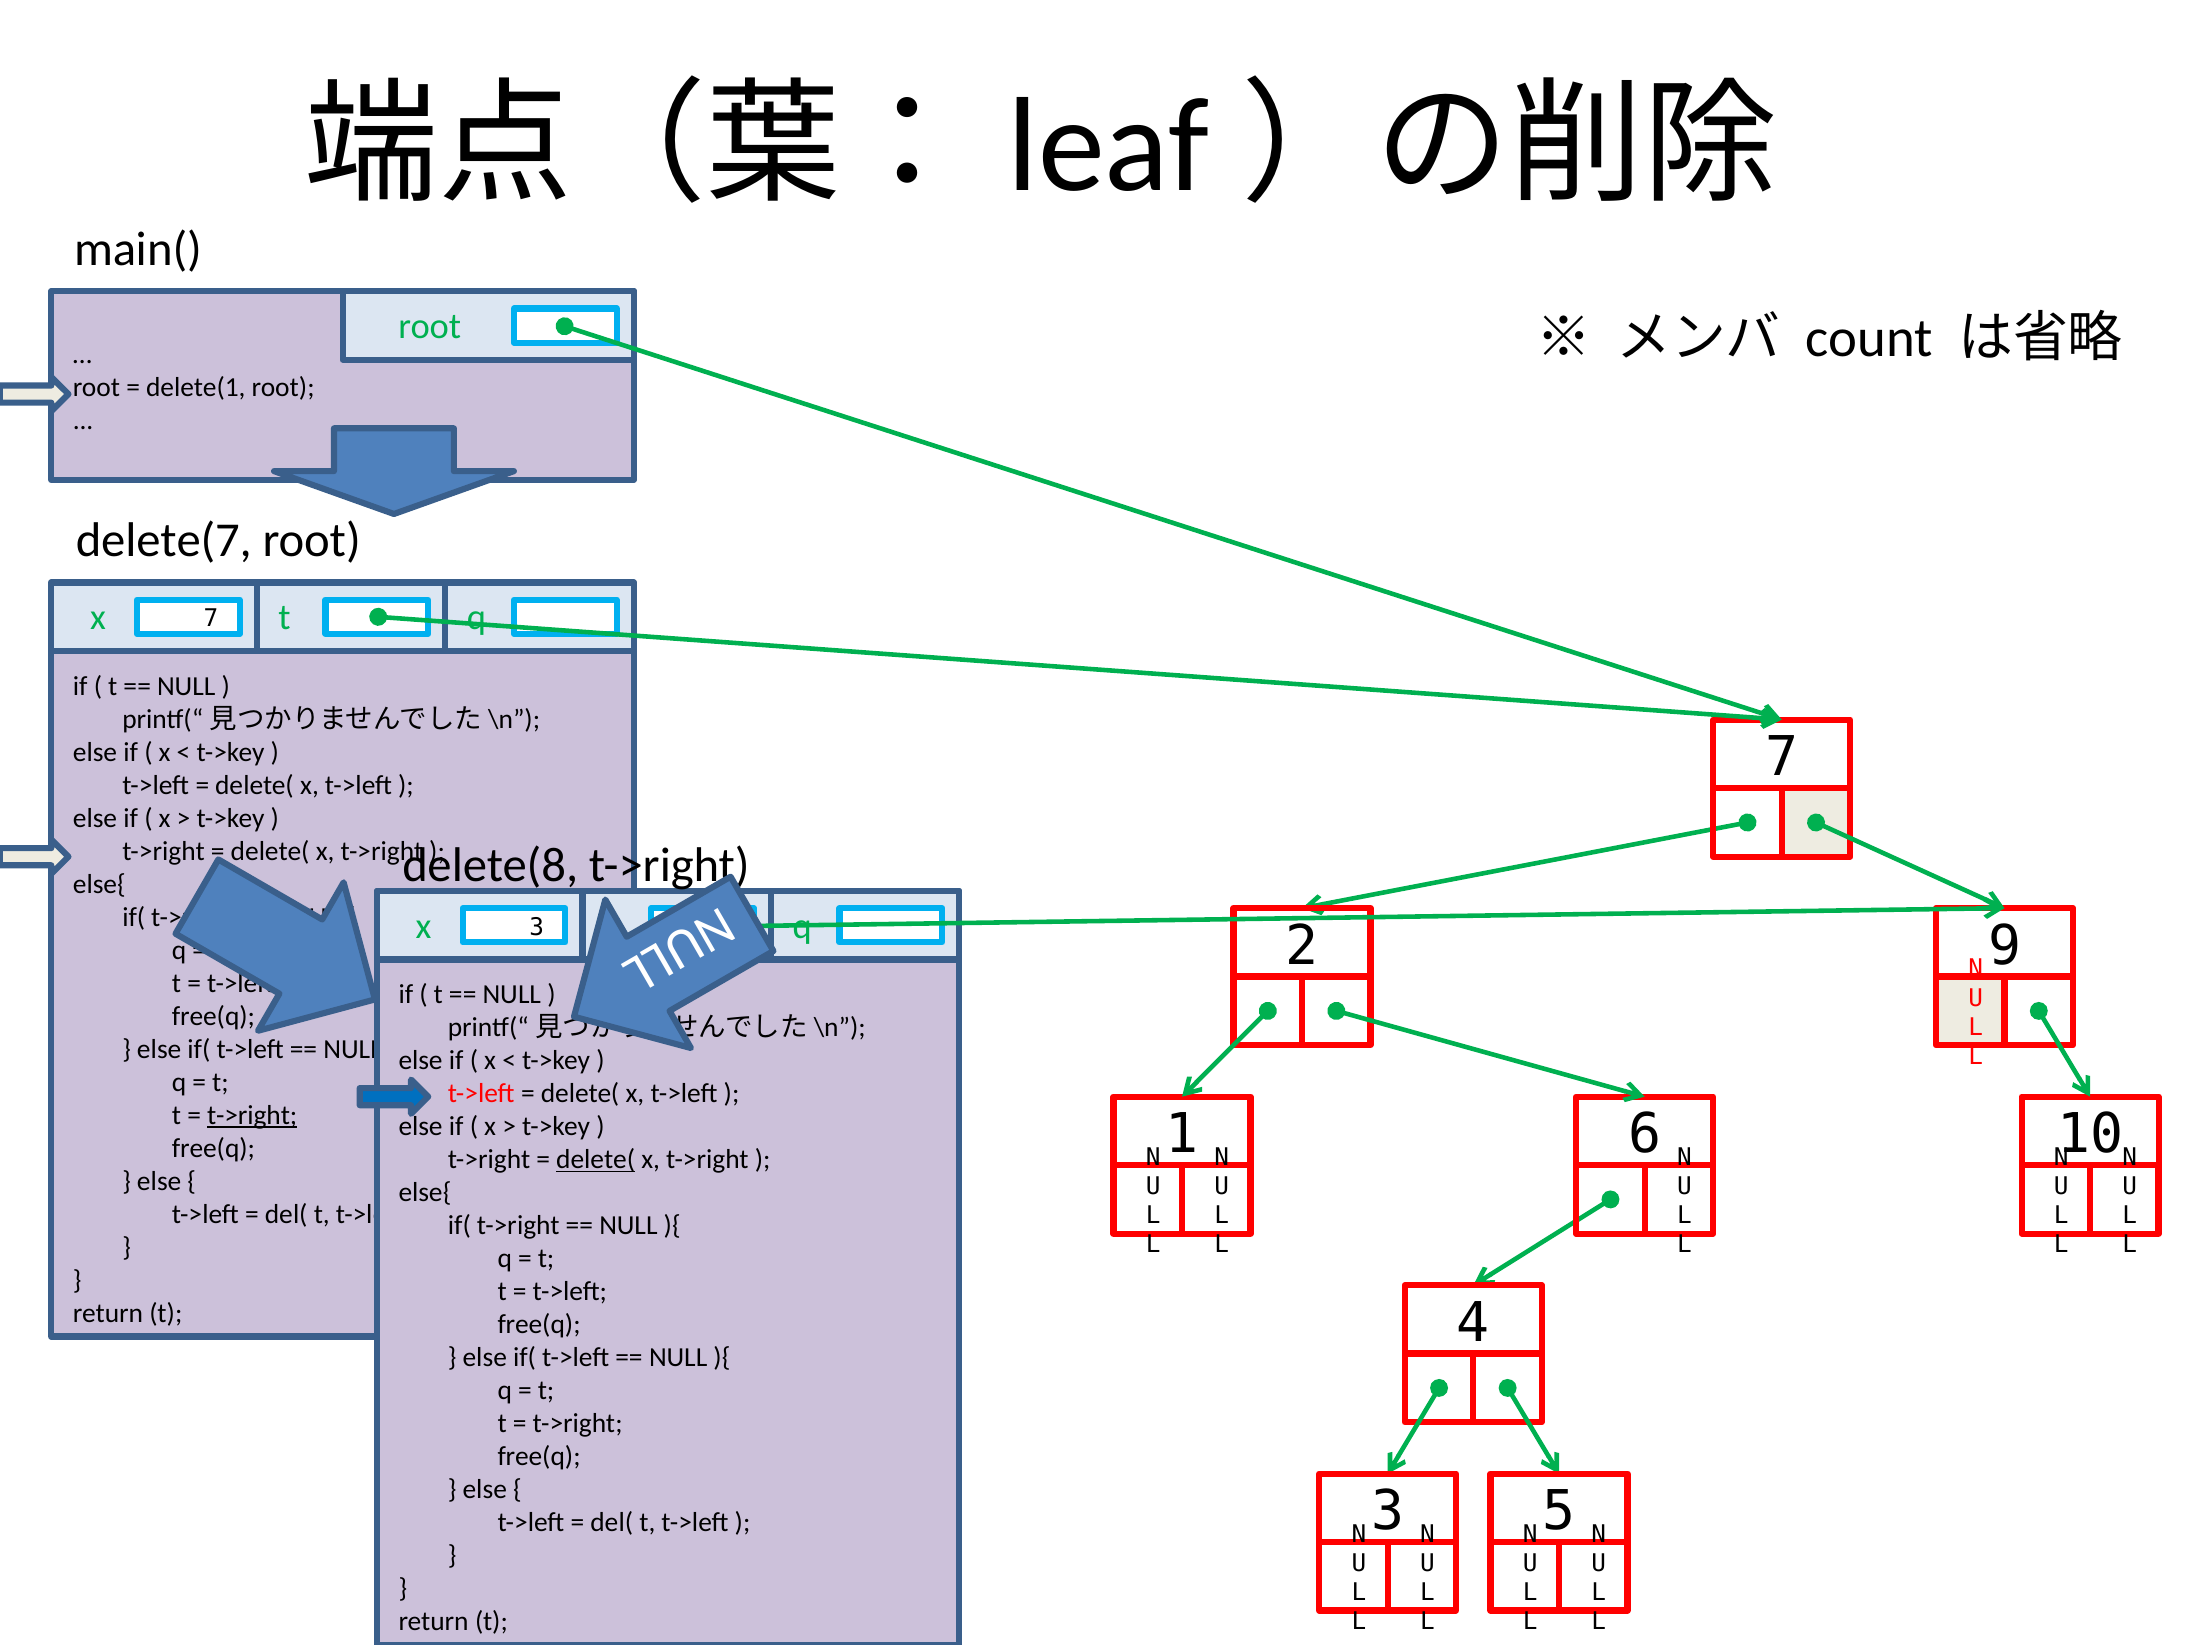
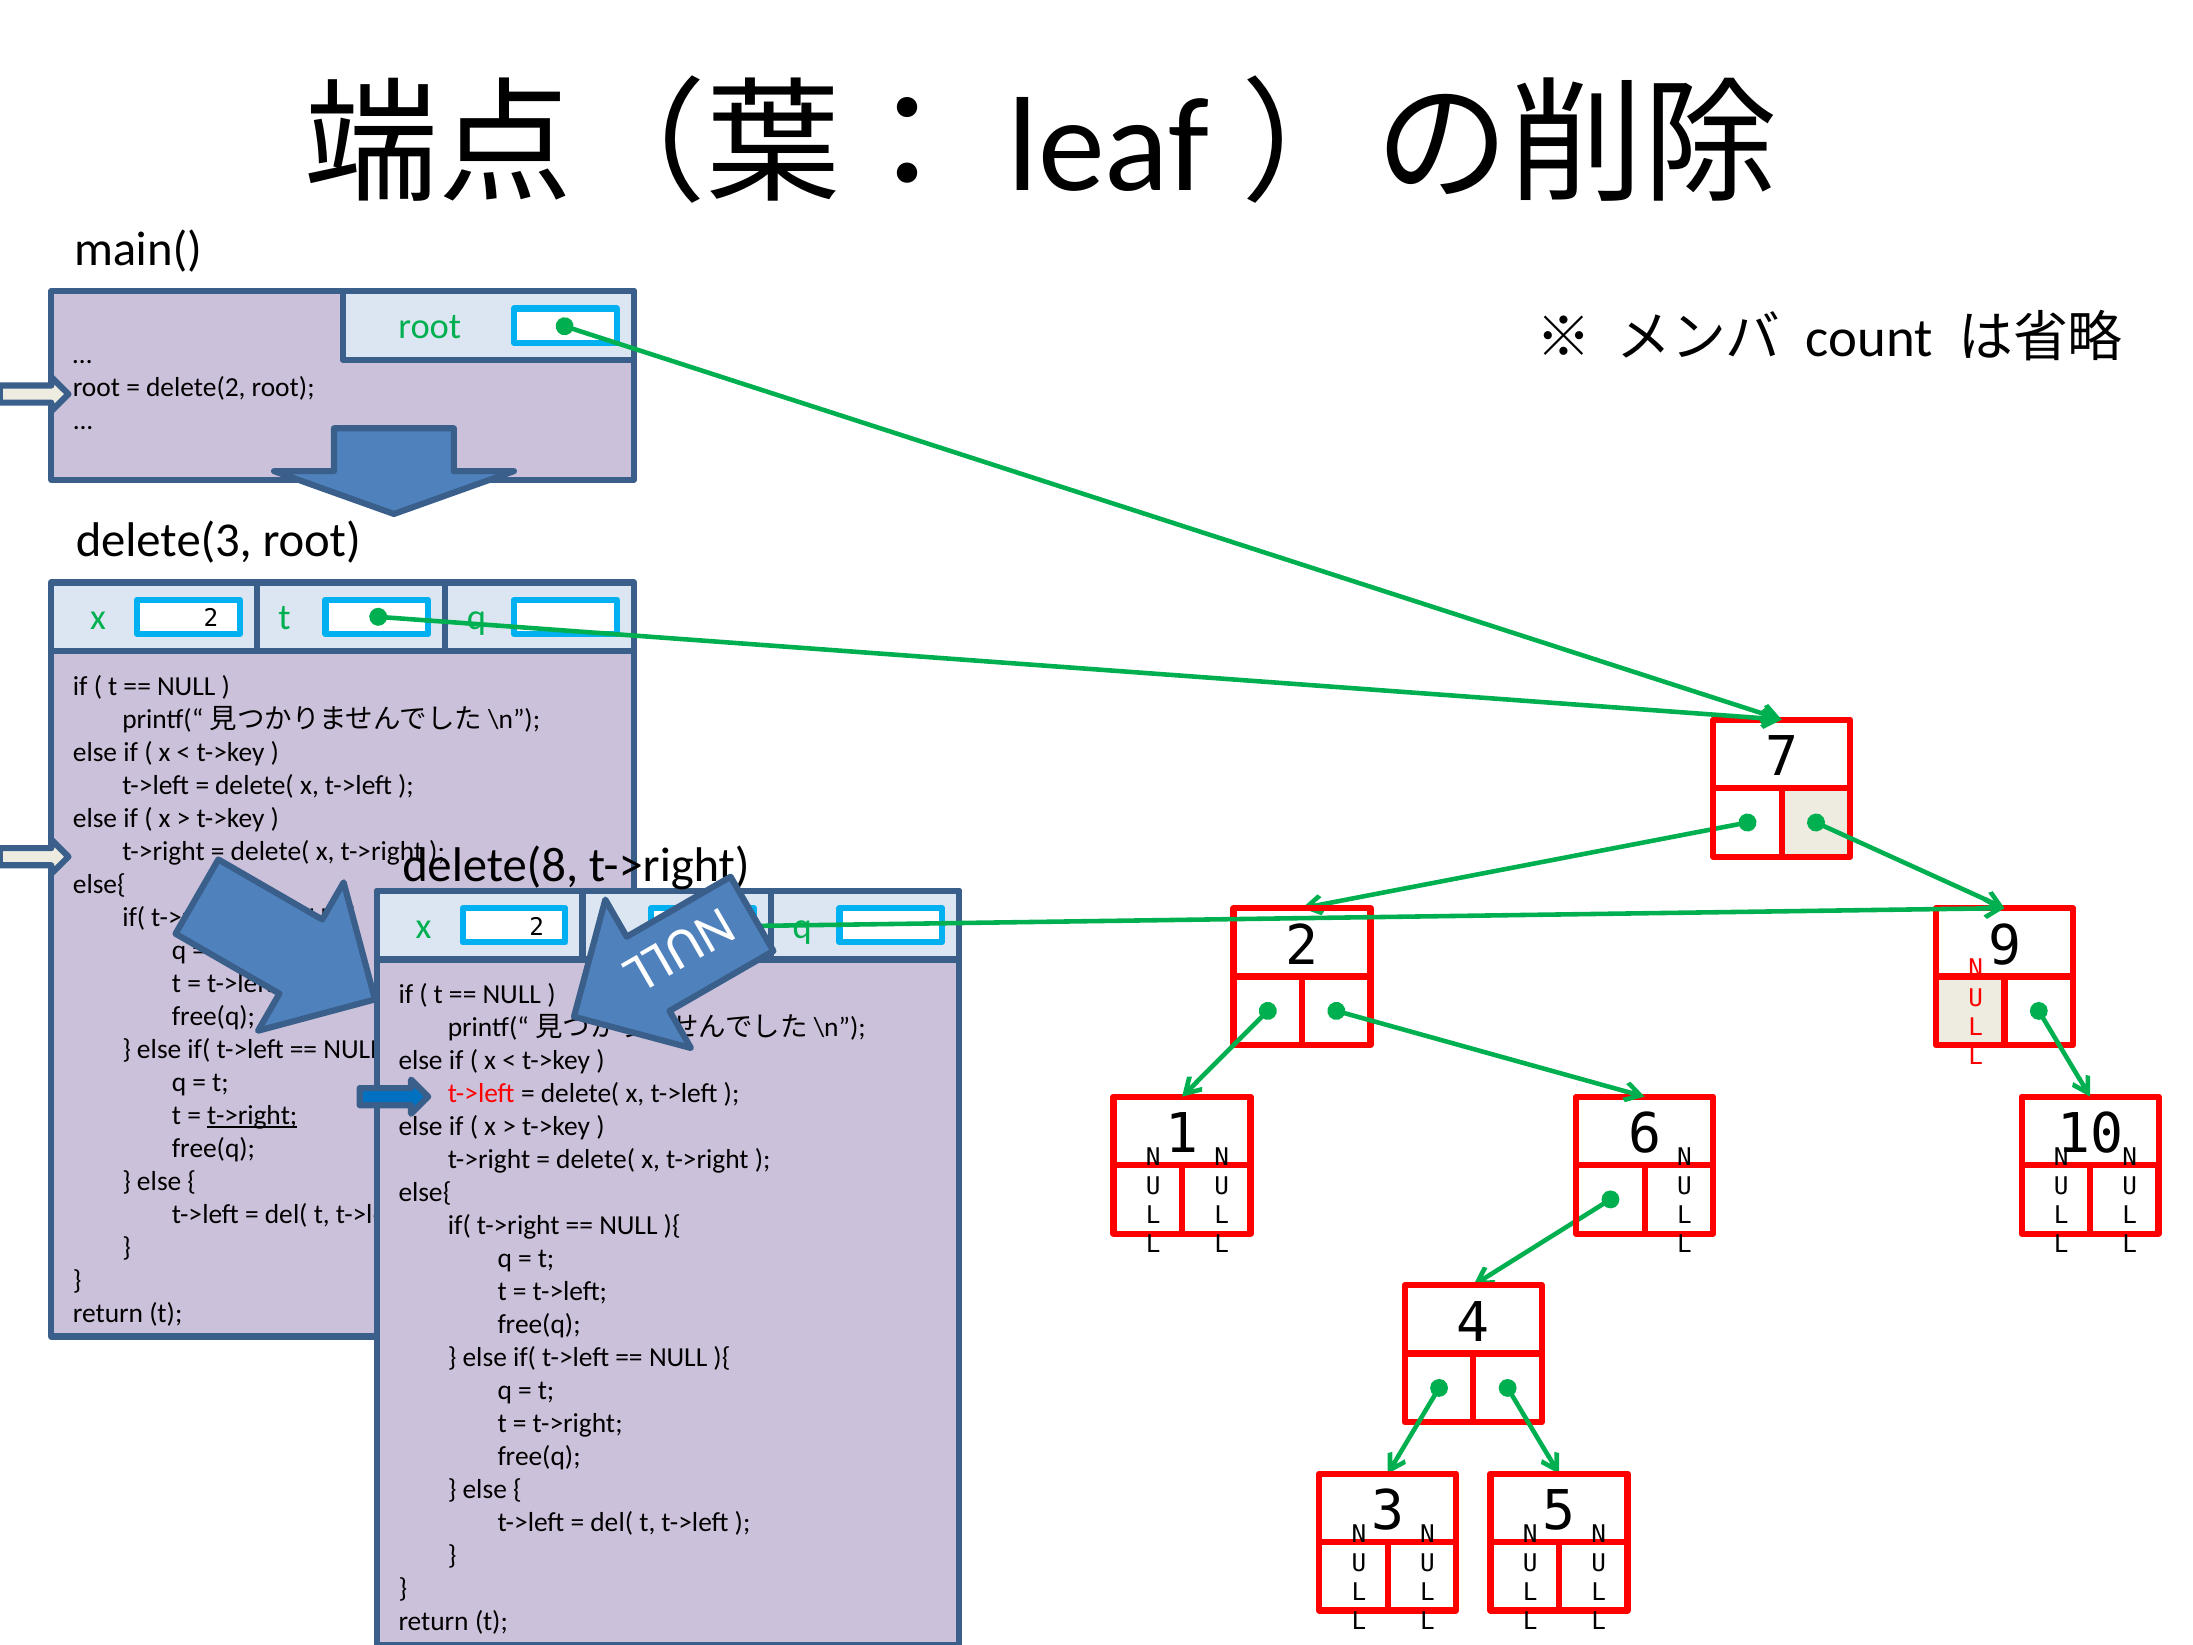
delete(1: delete(1 -> delete(2 (196, 387)
delete(7: delete(7 -> delete(3 (164, 540)
7: 7 -> 2 (211, 618)
3: 3 -> 2 (537, 927)
delete( underline: present -> none (596, 1160)
